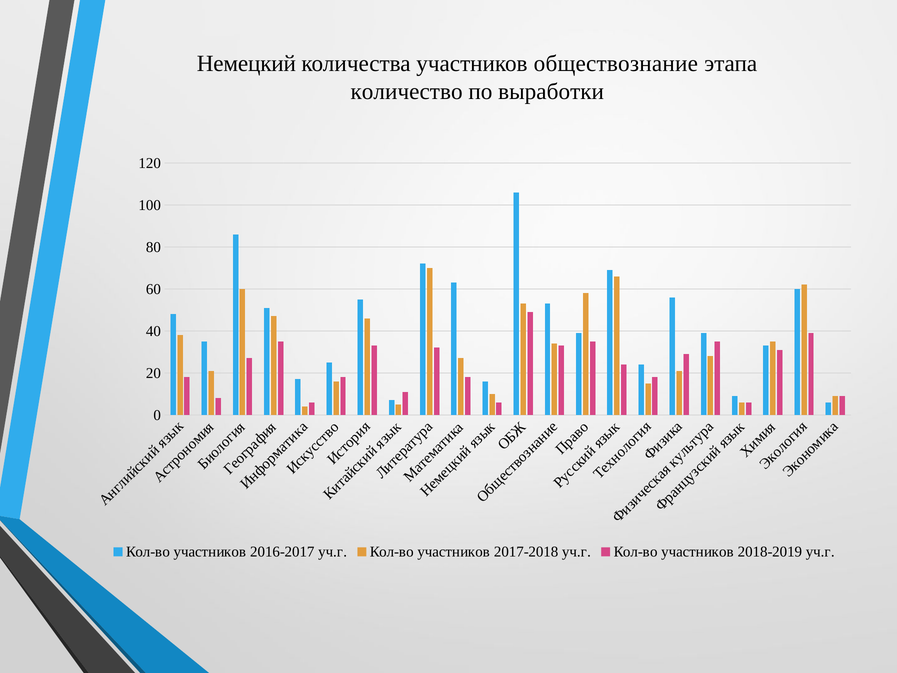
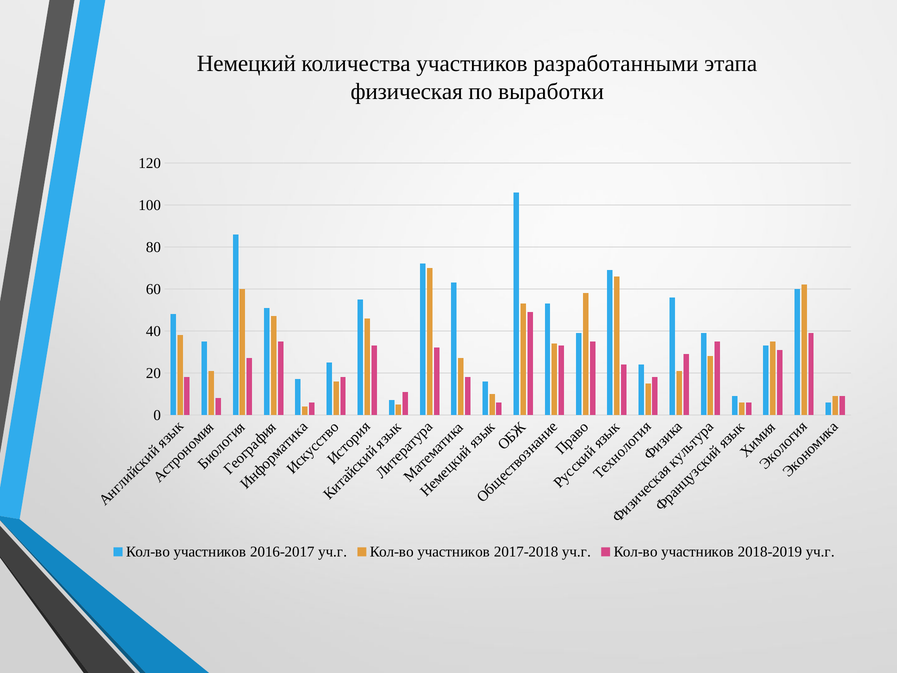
обществознание: обществознание -> разработанными (616, 64)
количество: количество -> физическая (407, 92)
